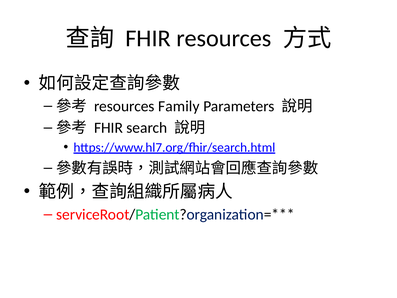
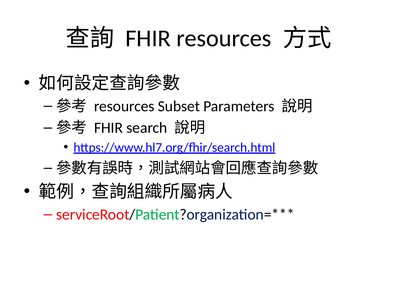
Family: Family -> Subset (179, 106)
